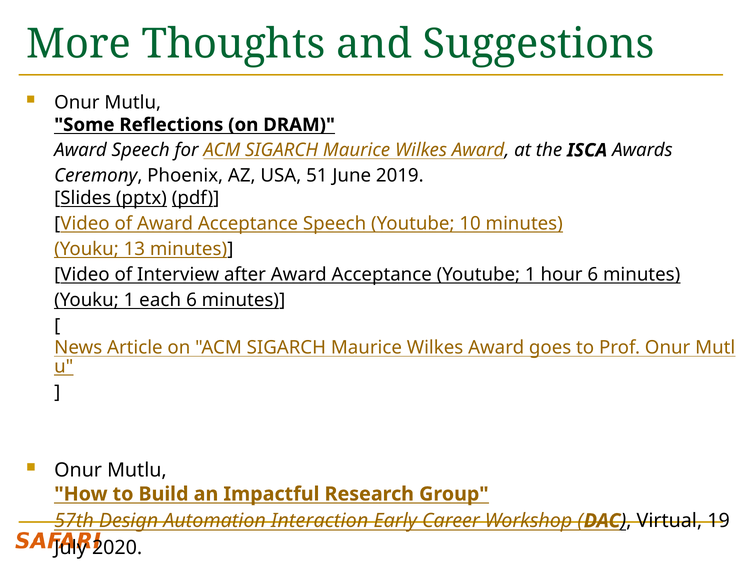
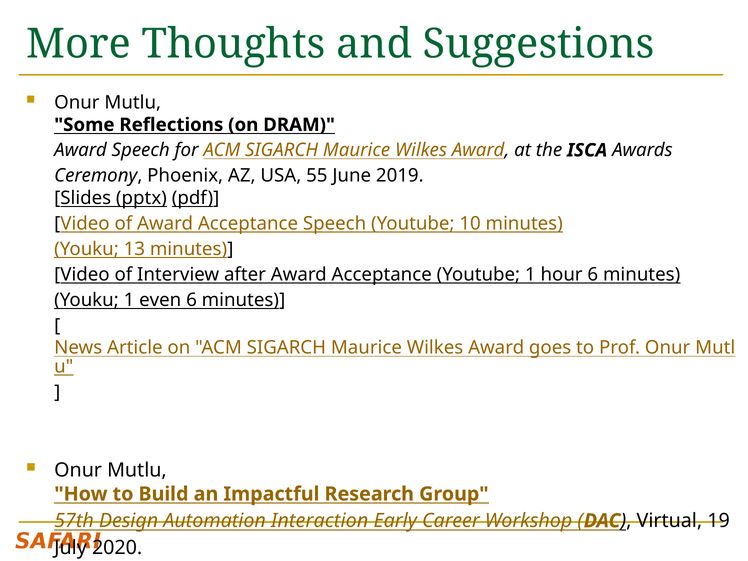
51: 51 -> 55 (317, 176)
each: each -> even (160, 300)
